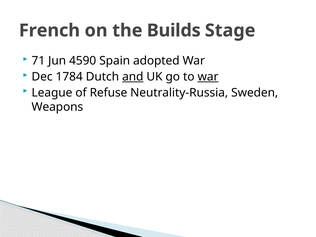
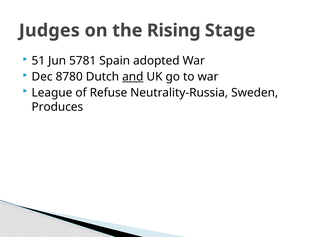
French: French -> Judges (49, 30)
Builds: Builds -> Rising (174, 30)
71: 71 -> 51 (38, 61)
4590: 4590 -> 5781 (83, 61)
1784: 1784 -> 8780 (69, 77)
war underline: present -> none (208, 77)
Weapons: Weapons -> Produces (57, 107)
